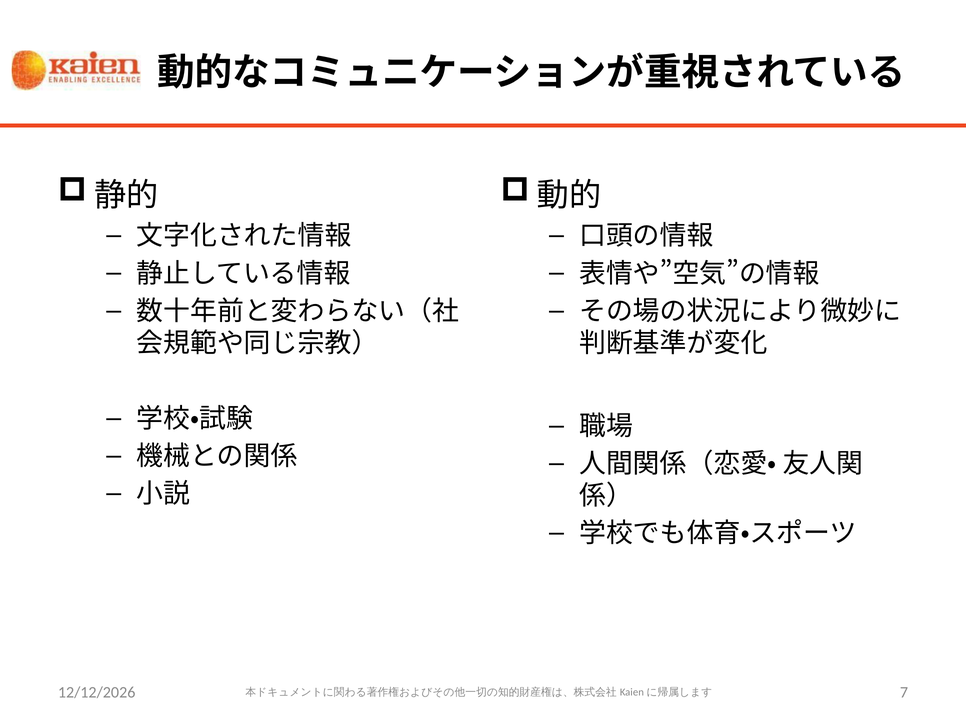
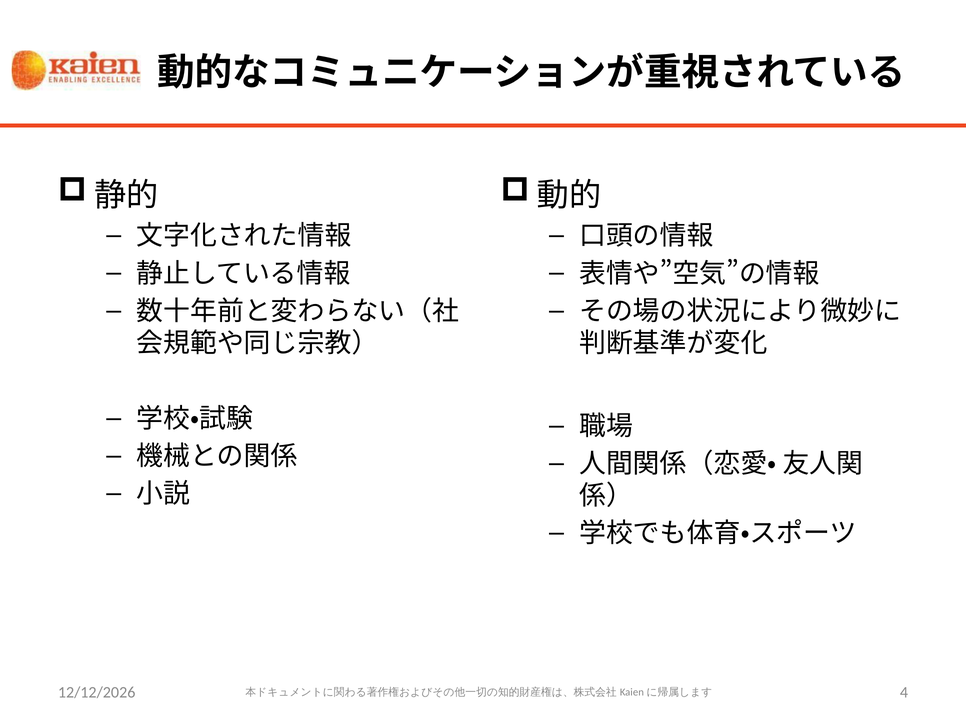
7: 7 -> 4 (904, 692)
